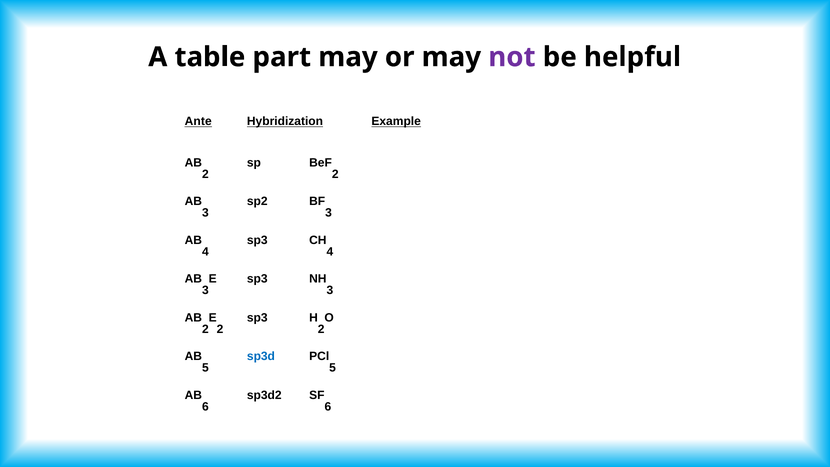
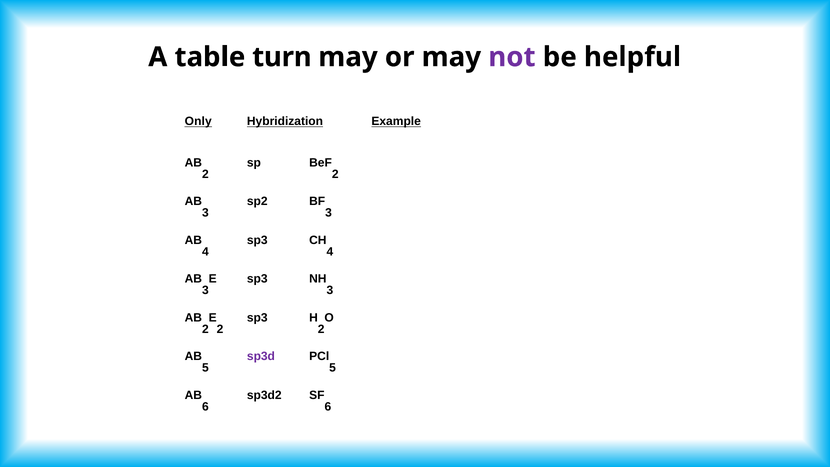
part: part -> turn (282, 57)
Ante: Ante -> Only (198, 121)
sp3d colour: blue -> purple (261, 356)
